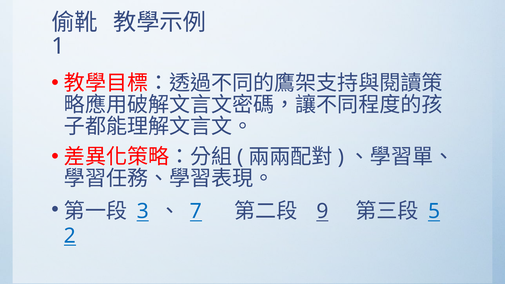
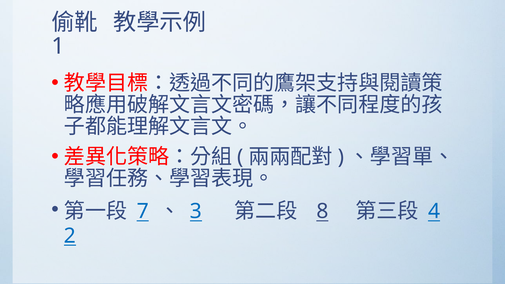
3: 3 -> 7 (143, 211)
7: 7 -> 3 (196, 211)
9: 9 -> 8 (323, 211)
5: 5 -> 4 (434, 211)
